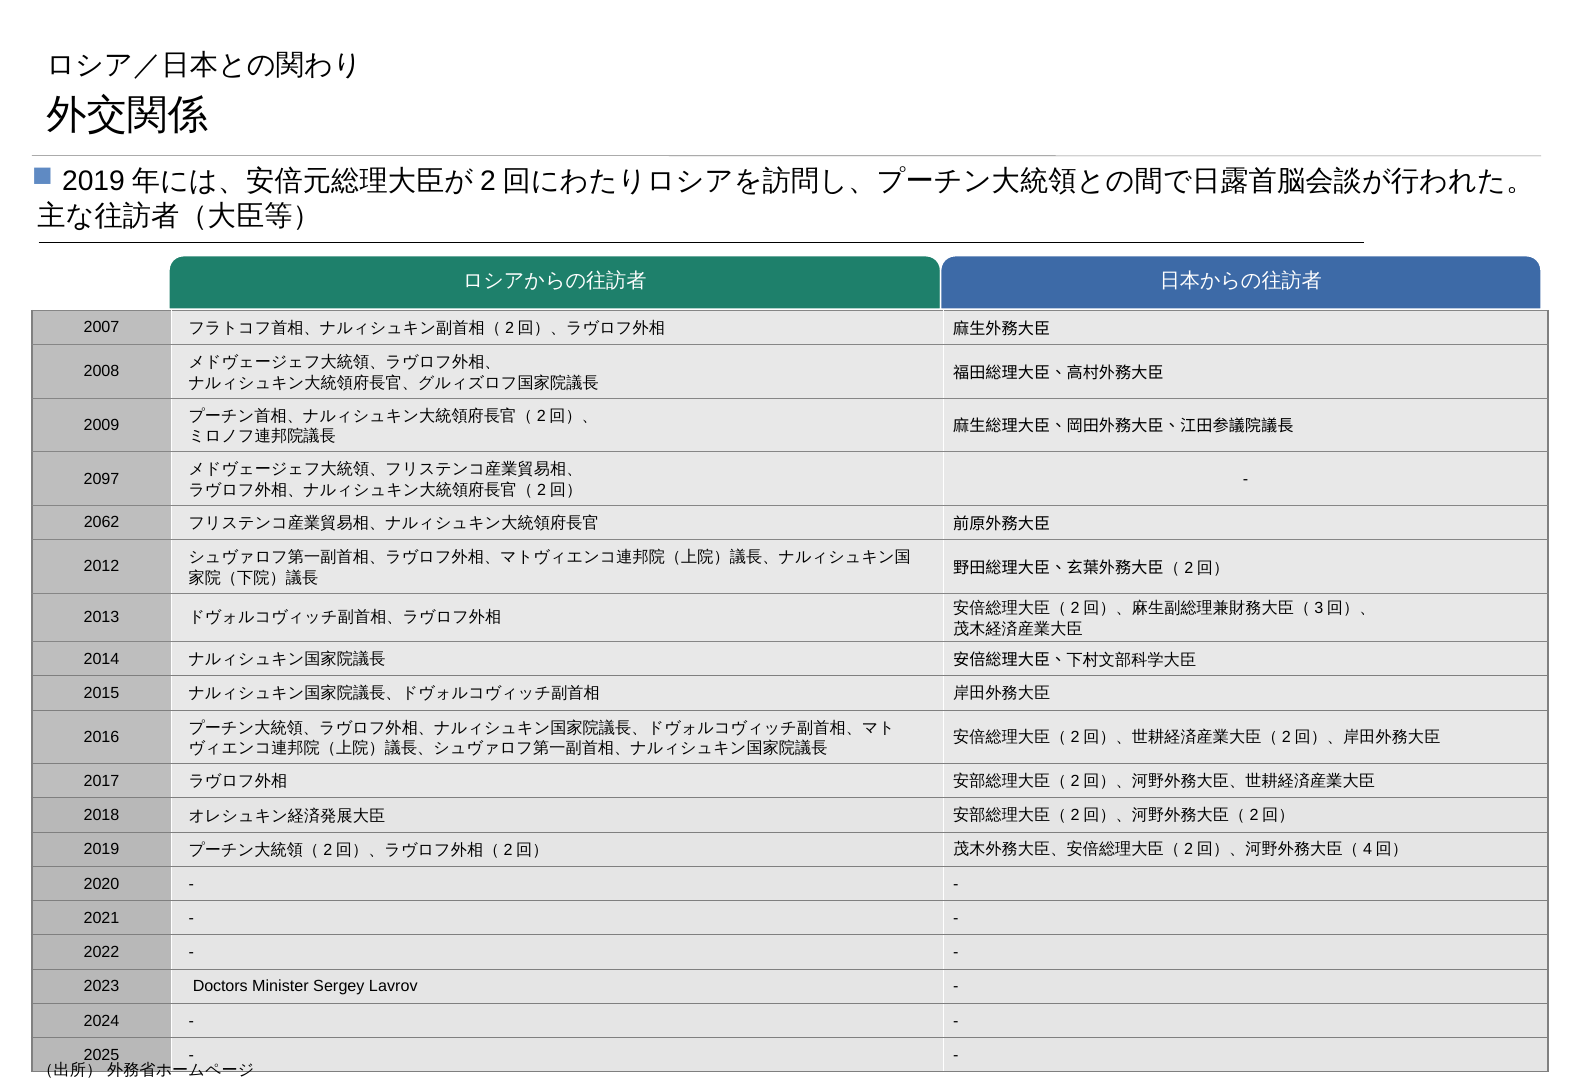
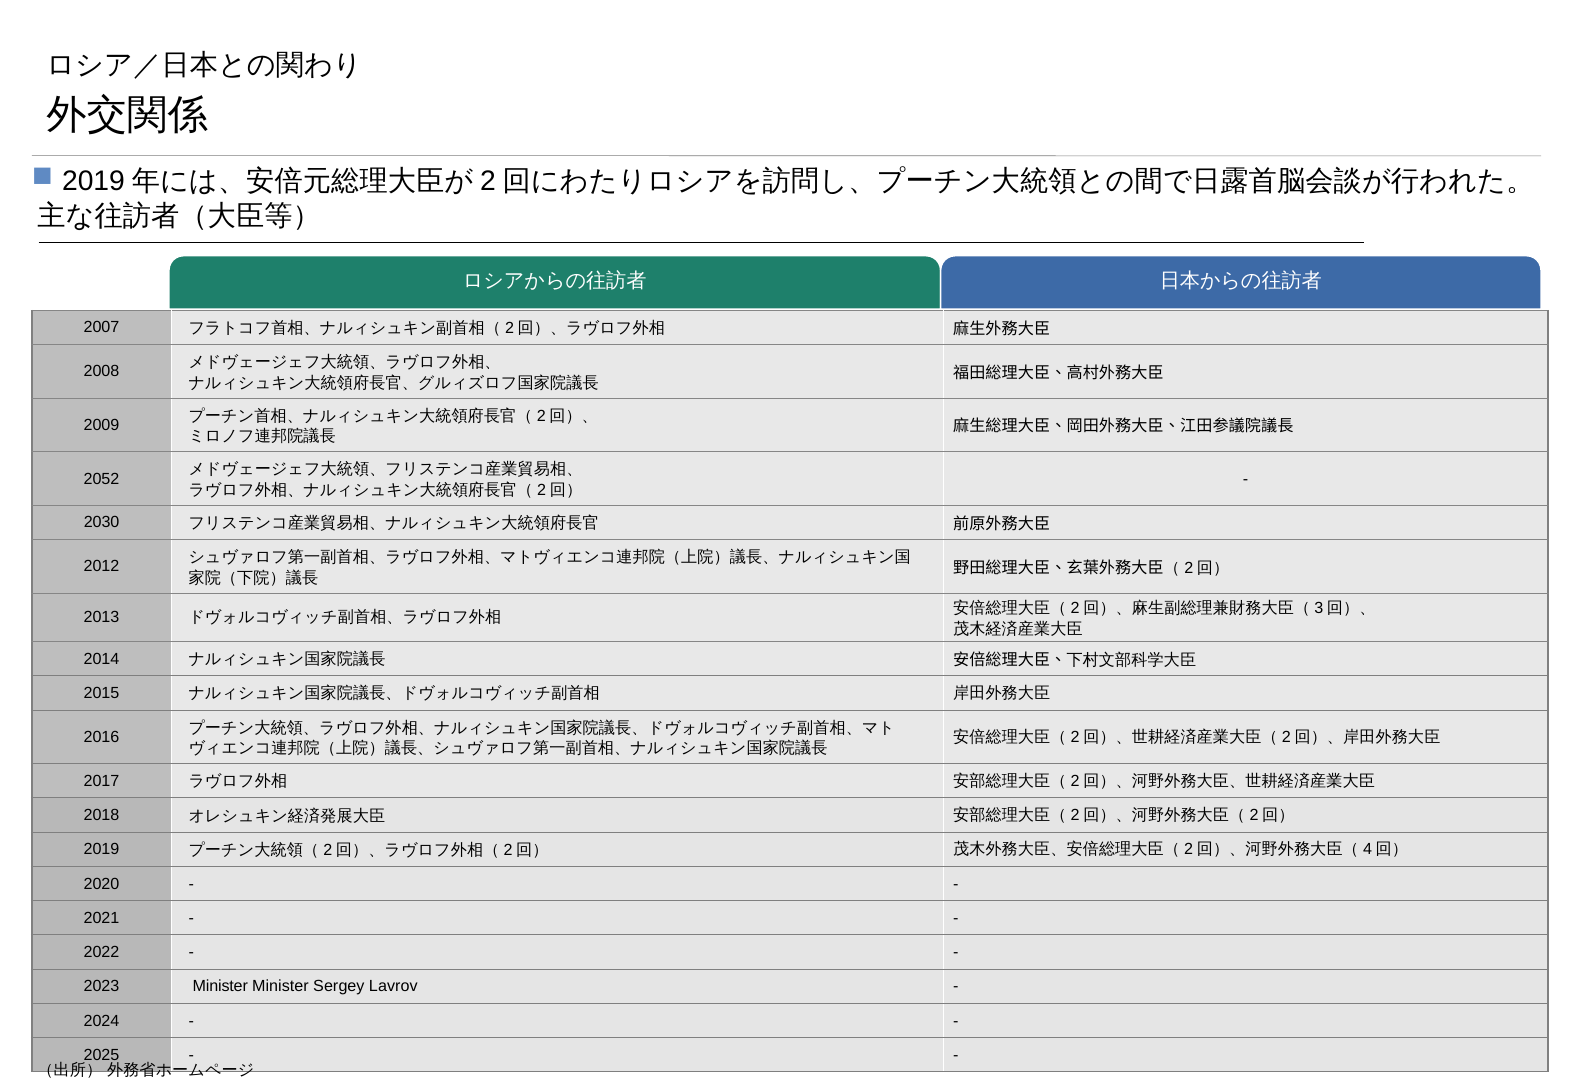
2097: 2097 -> 2052 (101, 479)
2062: 2062 -> 2030 (102, 523)
2023 Doctors: Doctors -> Minister (220, 987)
